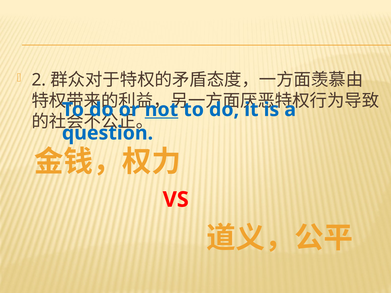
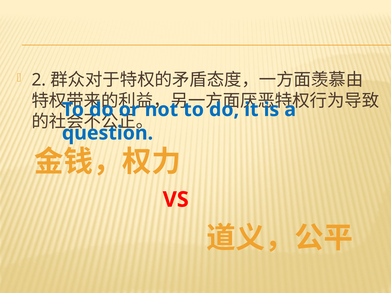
not underline: present -> none (161, 110)
